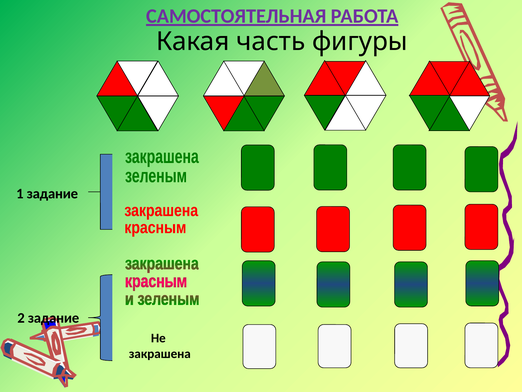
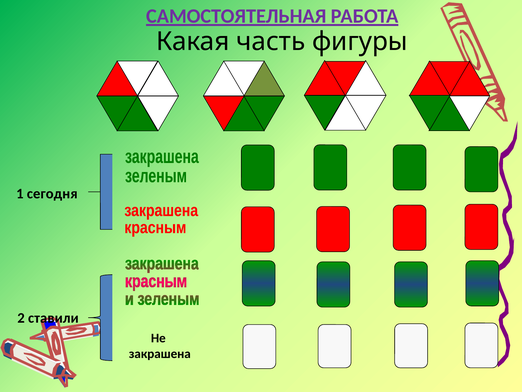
1 задание: задание -> сегодня (52, 193)
2 задание: задание -> ставили (53, 318)
